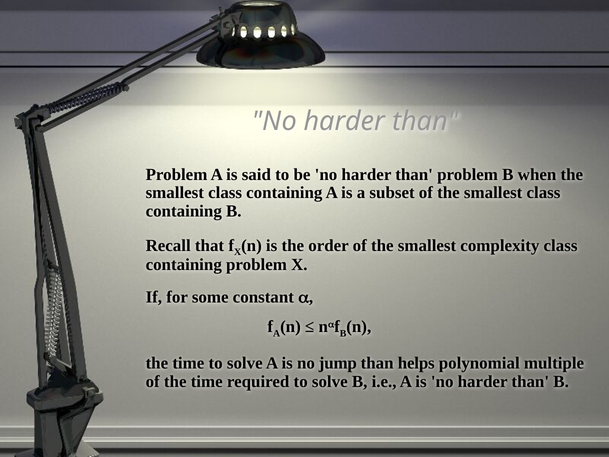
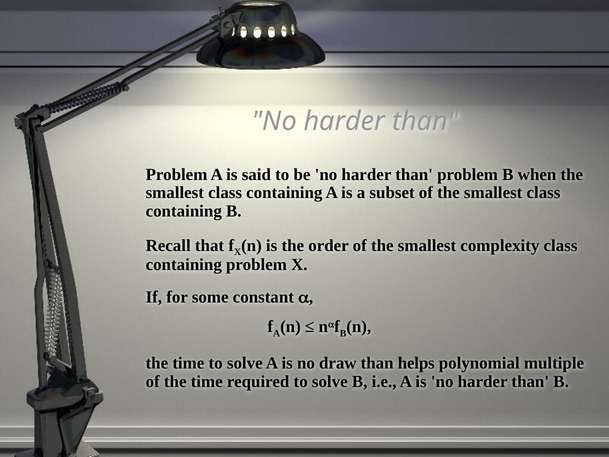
jump: jump -> draw (338, 363)
